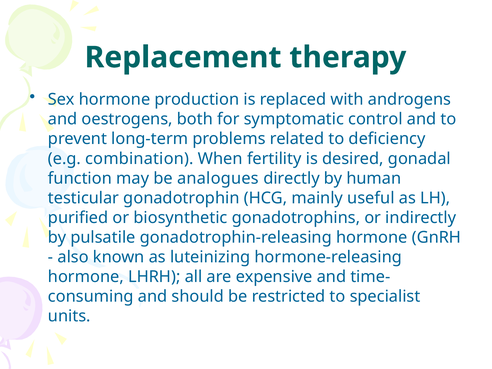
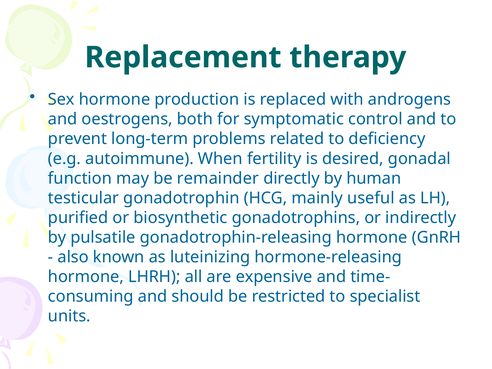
combination: combination -> autoimmune (139, 159)
analogues: analogues -> remainder (218, 178)
